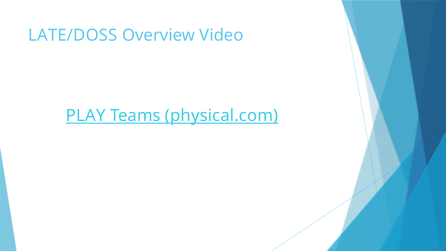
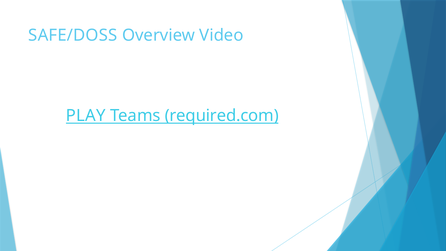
LATE/DOSS: LATE/DOSS -> SAFE/DOSS (73, 35)
physical.com: physical.com -> required.com (222, 115)
